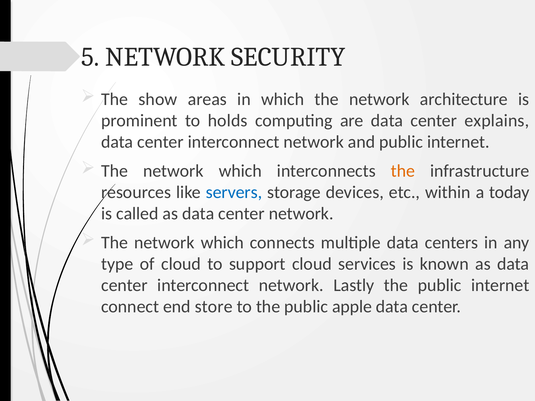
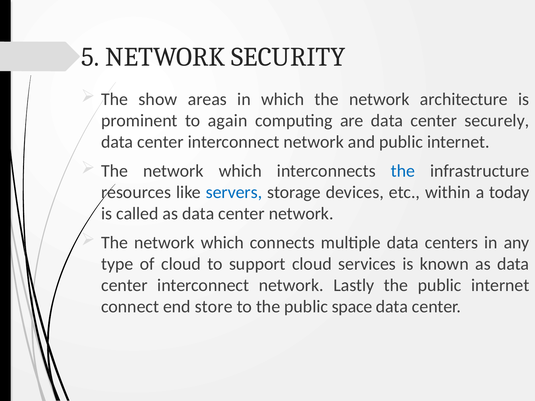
holds: holds -> again (228, 121)
explains: explains -> securely (497, 121)
the colour: orange -> blue (403, 171)
apple: apple -> space (352, 307)
